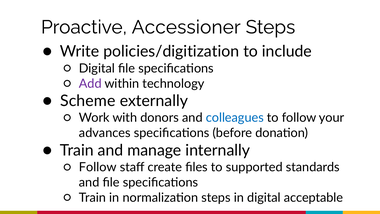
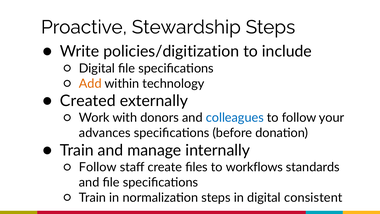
Accessioner: Accessioner -> Stewardship (186, 27)
Add colour: purple -> orange (90, 83)
Scheme: Scheme -> Created (88, 101)
supported: supported -> workflows (254, 167)
acceptable: acceptable -> consistent (313, 197)
